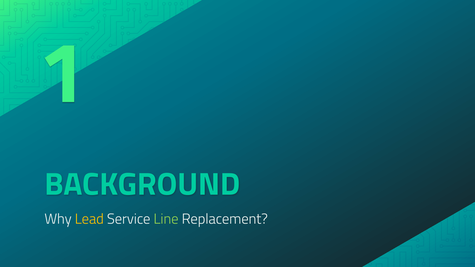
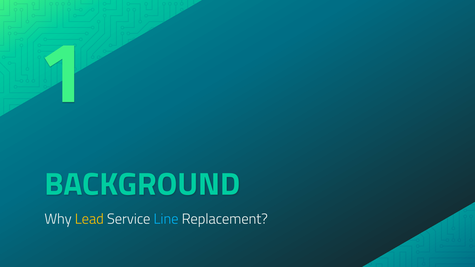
Line colour: light green -> light blue (166, 219)
